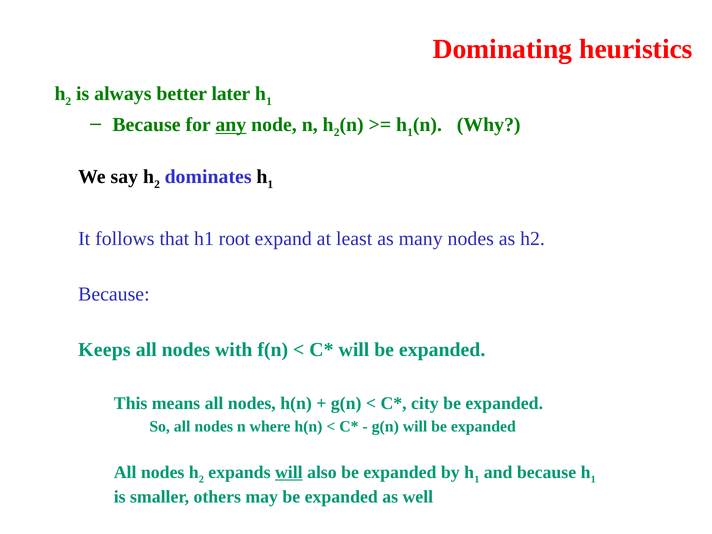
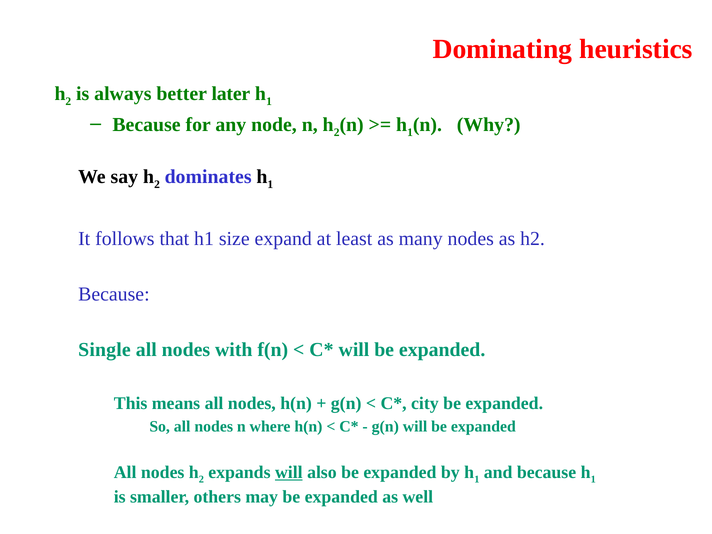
any underline: present -> none (231, 125)
root: root -> size (234, 239)
Keeps: Keeps -> Single (104, 350)
